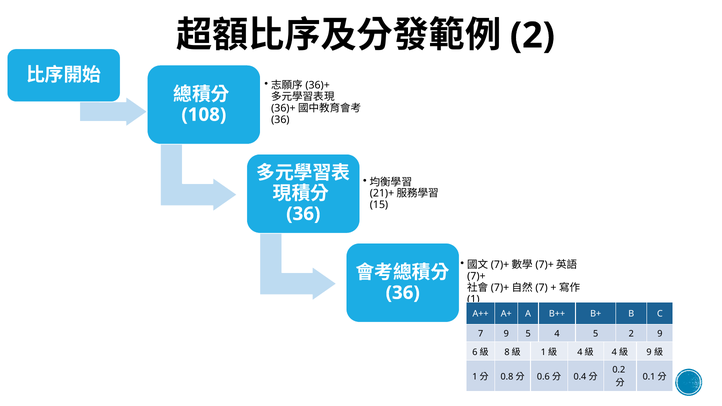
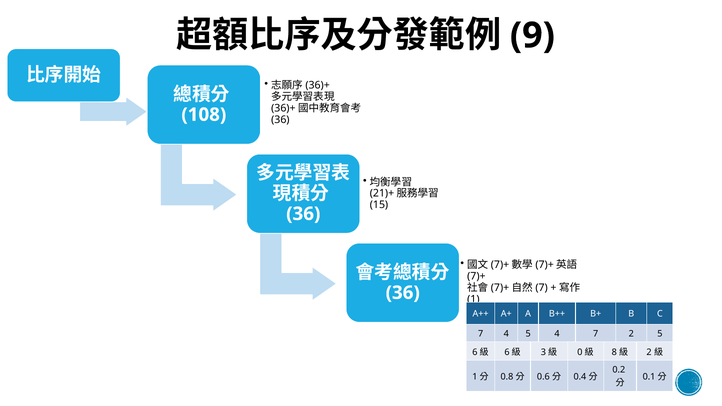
2: 2 -> 9 (532, 35)
7 9: 9 -> 4 (506, 334)
4 5: 5 -> 7 (596, 334)
2 9: 9 -> 5 (660, 334)
8: 8 -> 6 (507, 352)
1: 1 -> 3 (543, 352)
4: 4 -> 0 (580, 352)
4: 4 -> 8 (614, 352)
9: 9 -> 2 (649, 352)
